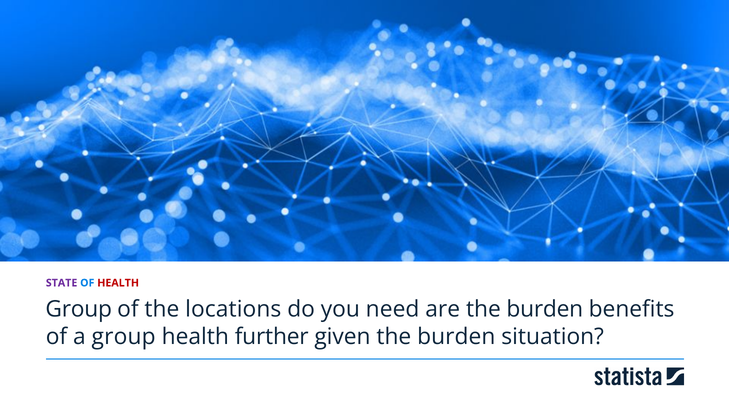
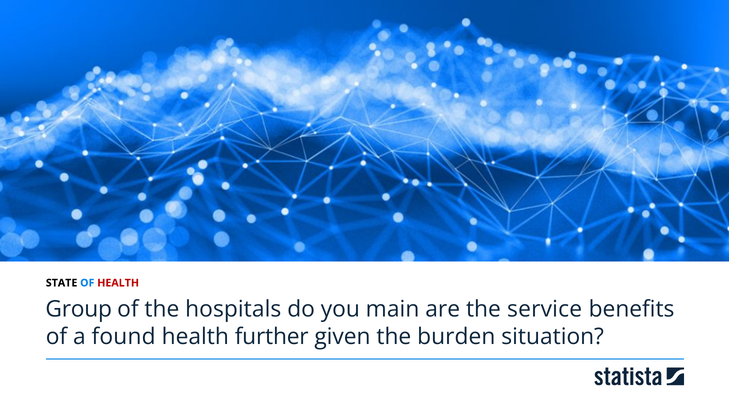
STATE colour: purple -> black (62, 283)
locations: locations -> hospitals (233, 309)
need: need -> main (393, 309)
are the burden: burden -> service (545, 309)
a group: group -> found (124, 337)
